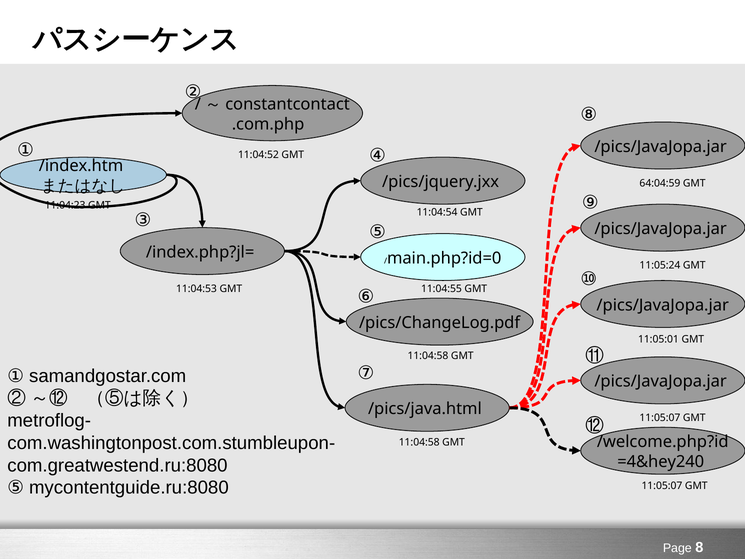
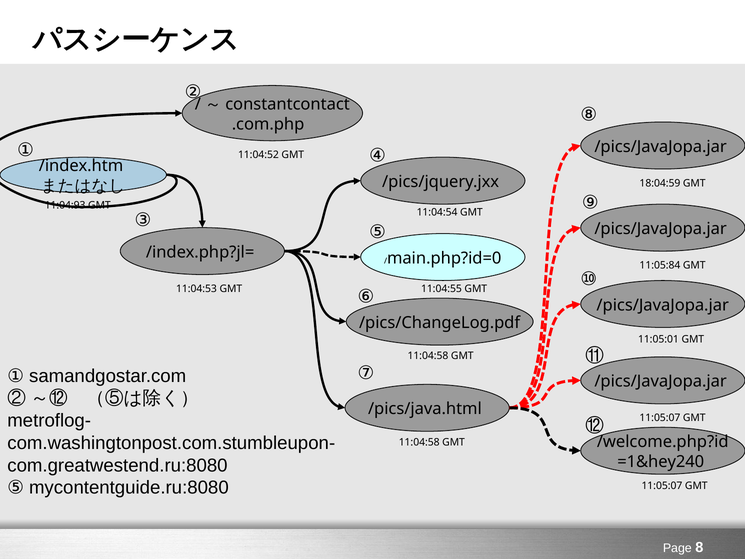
64:04:59: 64:04:59 -> 18:04:59 (660, 183)
11:04:23: 11:04:23 -> 11:04:93 (65, 205)
11:05:24: 11:05:24 -> 11:05:84 (660, 265)
=4&hey240: =4&hey240 -> =1&hey240 (661, 462)
